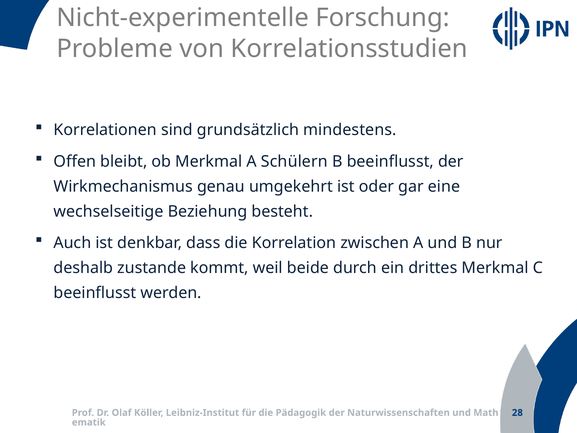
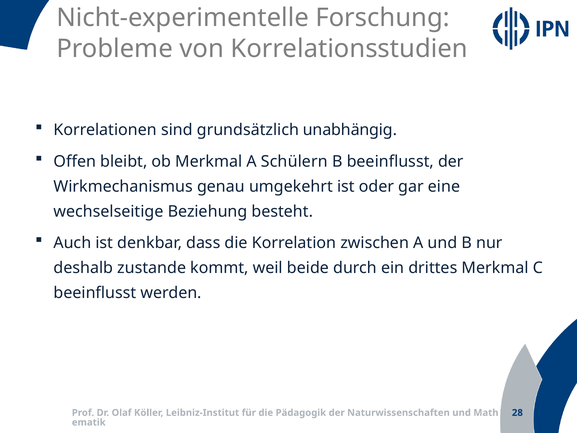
mindestens: mindestens -> unabhängig (350, 130)
